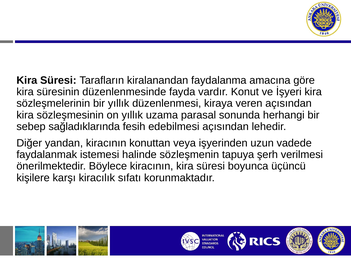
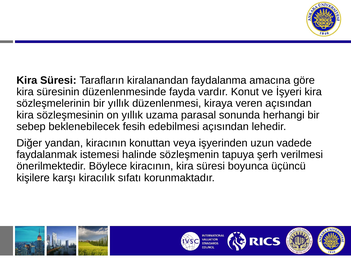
sağladıklarında: sağladıklarında -> beklenebilecek (84, 127)
